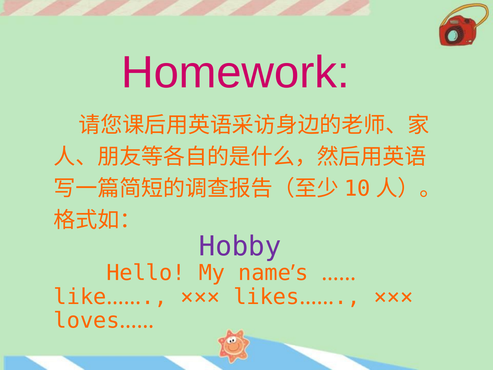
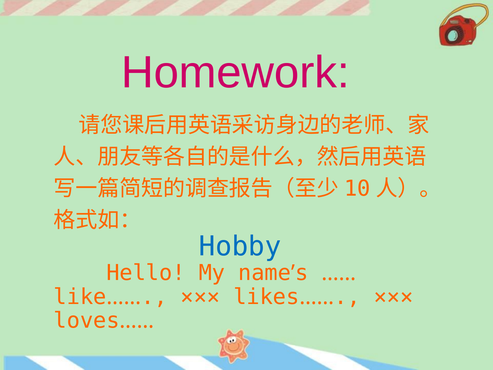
Hobby colour: purple -> blue (240, 246)
